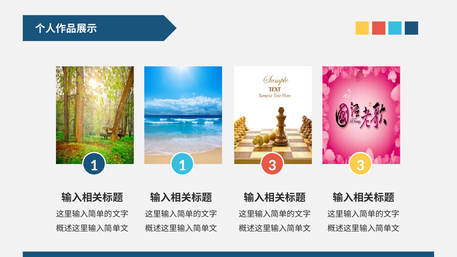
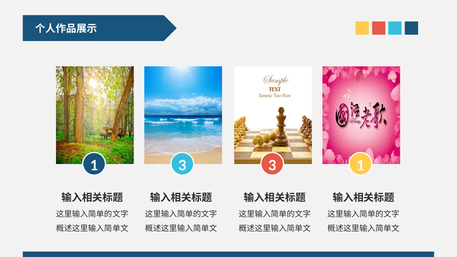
1 1: 1 -> 3 (182, 165)
3 3: 3 -> 1 (360, 165)
